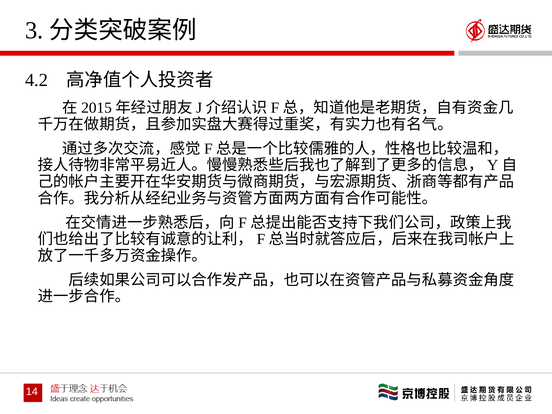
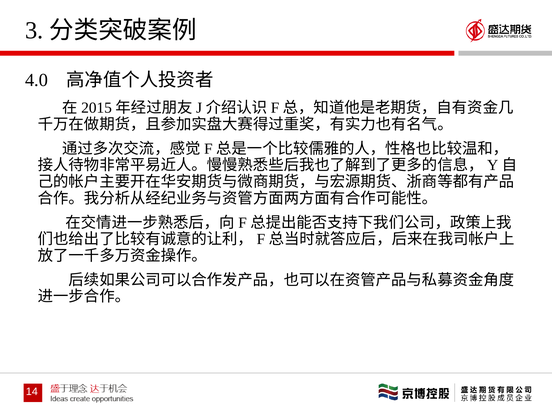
4.2: 4.2 -> 4.0 (37, 80)
